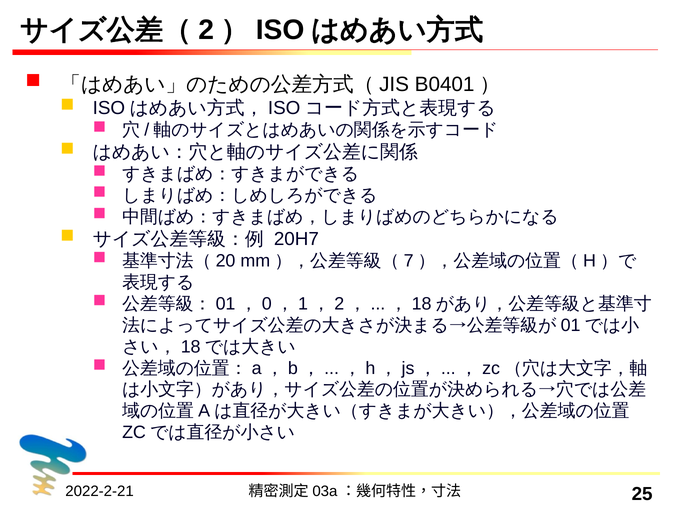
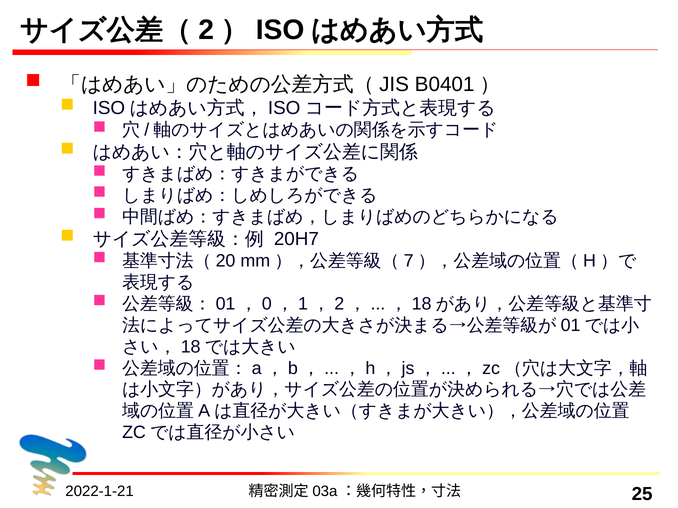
2022-2-21: 2022-2-21 -> 2022-1-21 (100, 492)
